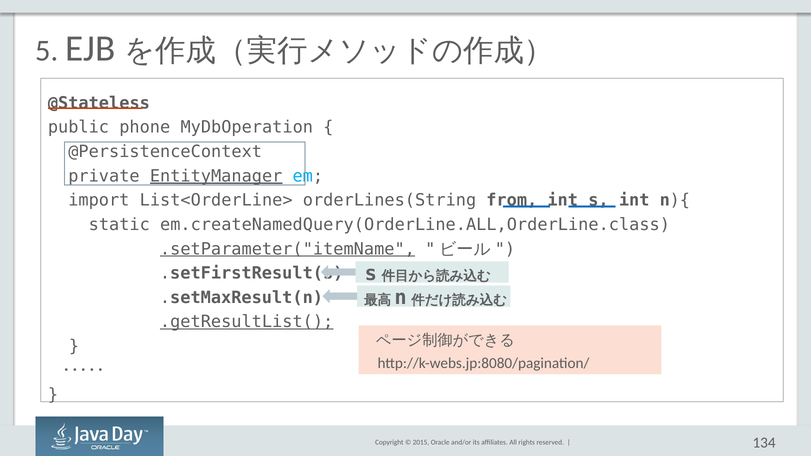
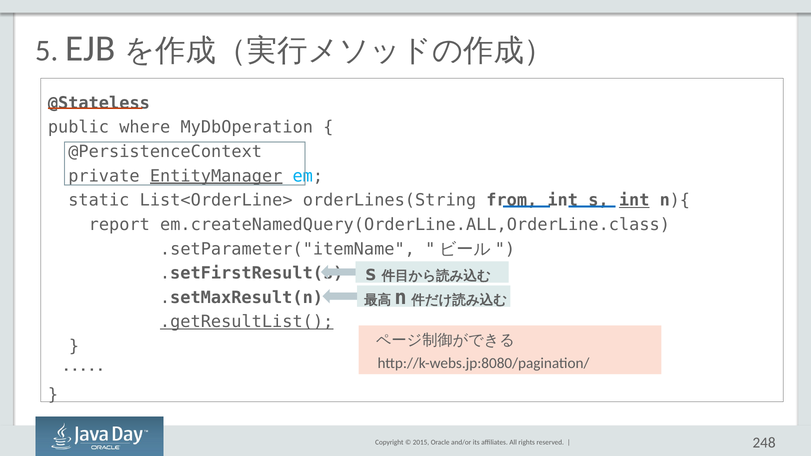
phone: phone -> where (145, 127)
import: import -> static (99, 200)
int underline: none -> present (634, 200)
static: static -> report (119, 225)
.setParameter("itemName underline: present -> none (287, 249)
134: 134 -> 248 (764, 443)
